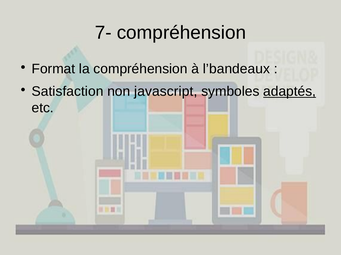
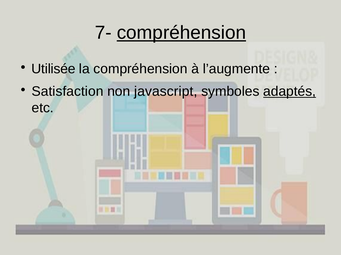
compréhension underline: none -> present (181, 33)
Format: Format -> Utilisée (53, 69)
l’bandeaux: l’bandeaux -> l’augmente (236, 69)
